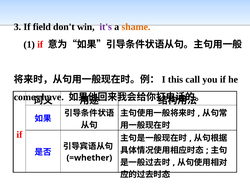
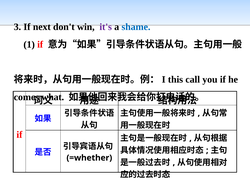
field: field -> next (42, 27)
shame colour: orange -> blue (136, 27)
have: have -> what (53, 97)
